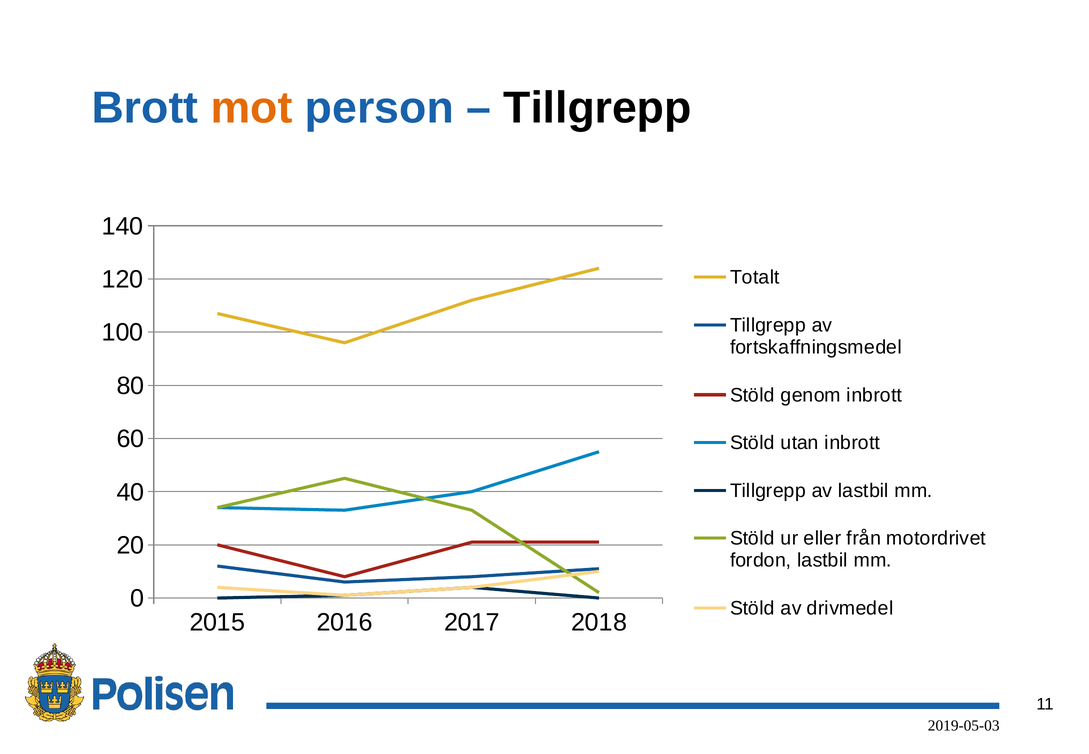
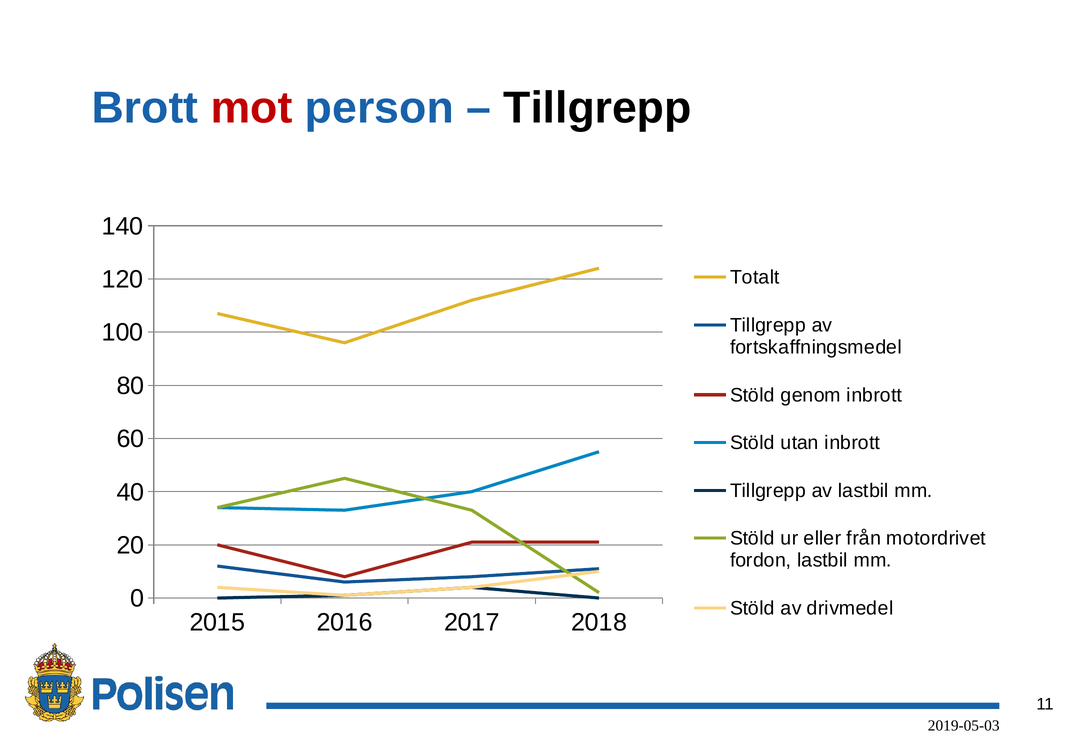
mot colour: orange -> red (252, 108)
